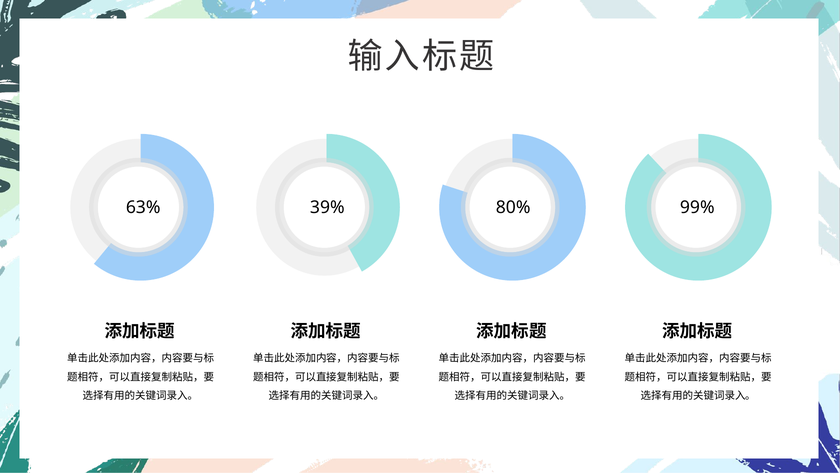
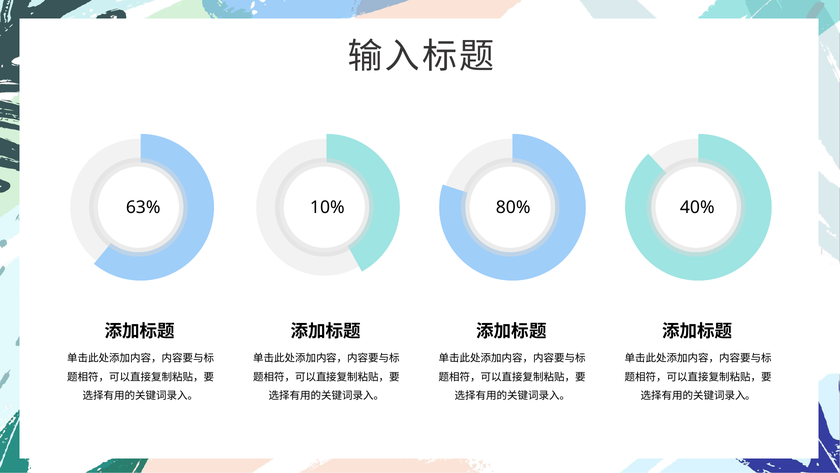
39%: 39% -> 10% (327, 207)
99%: 99% -> 40% (697, 207)
